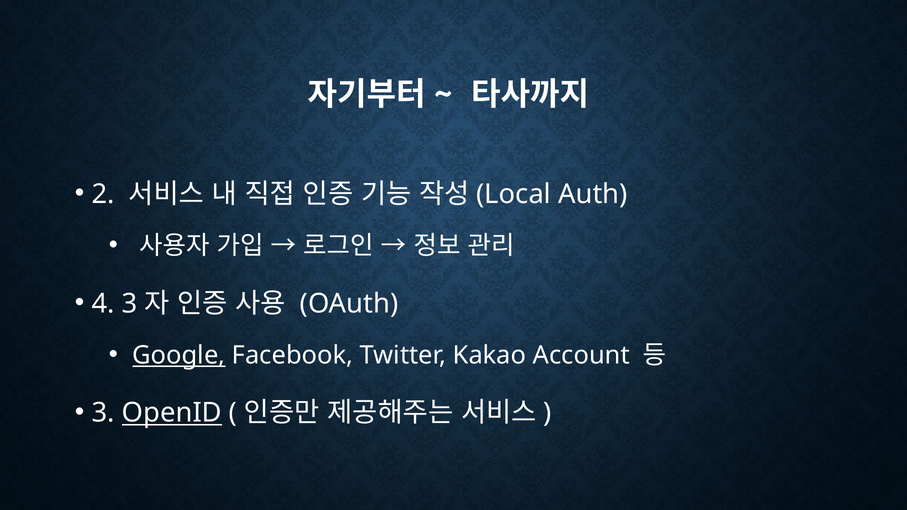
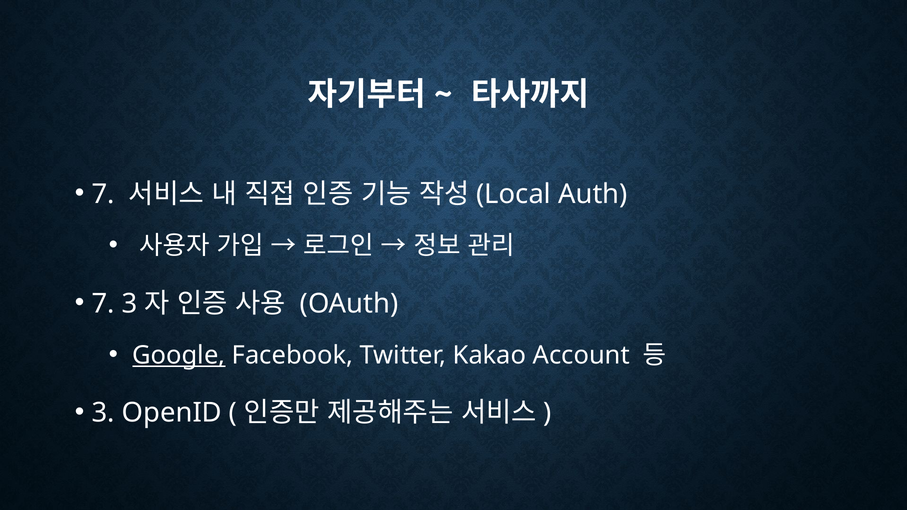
2: 2 -> 7 (103, 194)
4: 4 -> 7 (103, 304)
OpenID underline: present -> none (172, 413)
